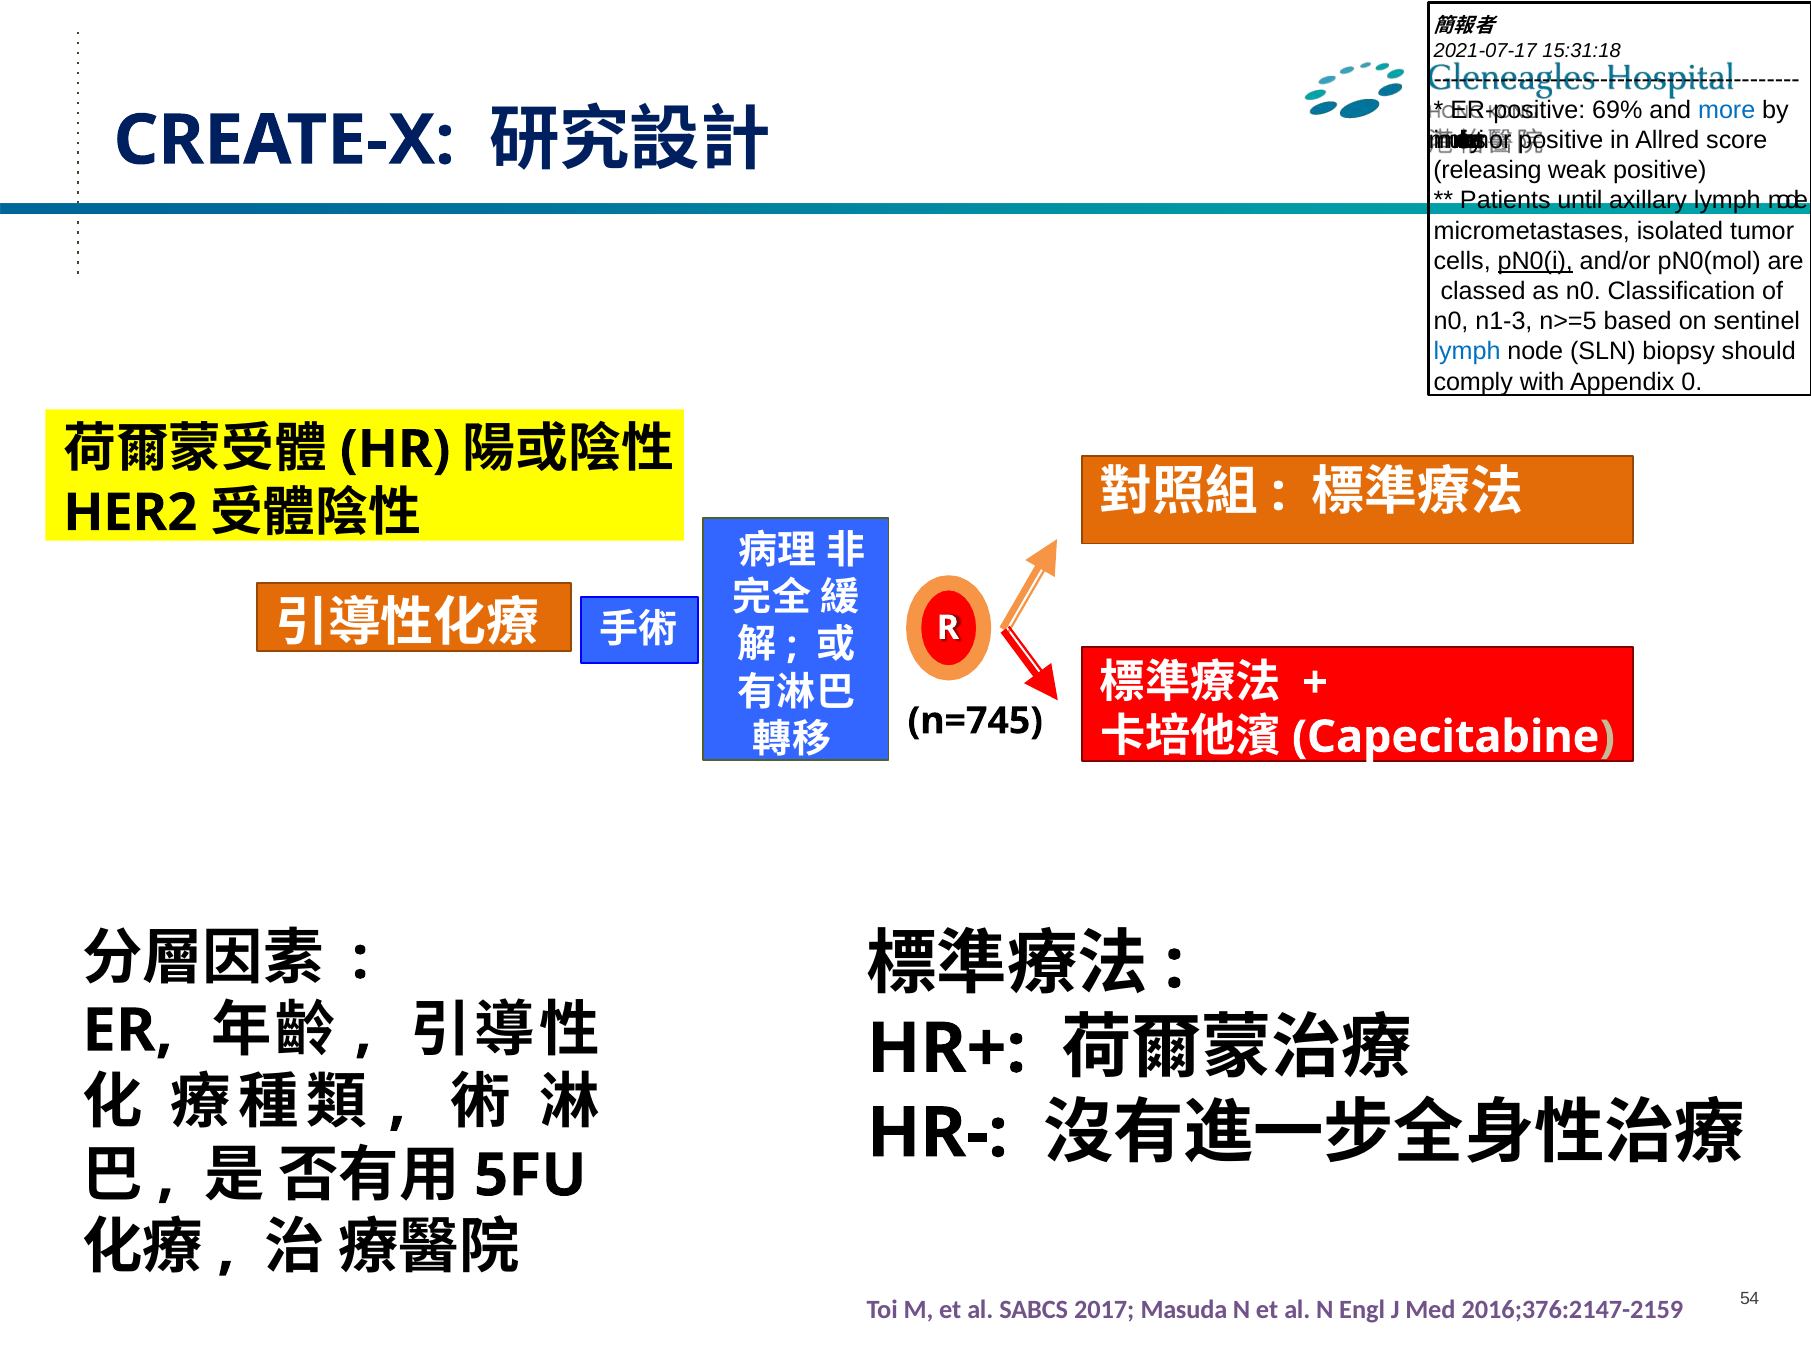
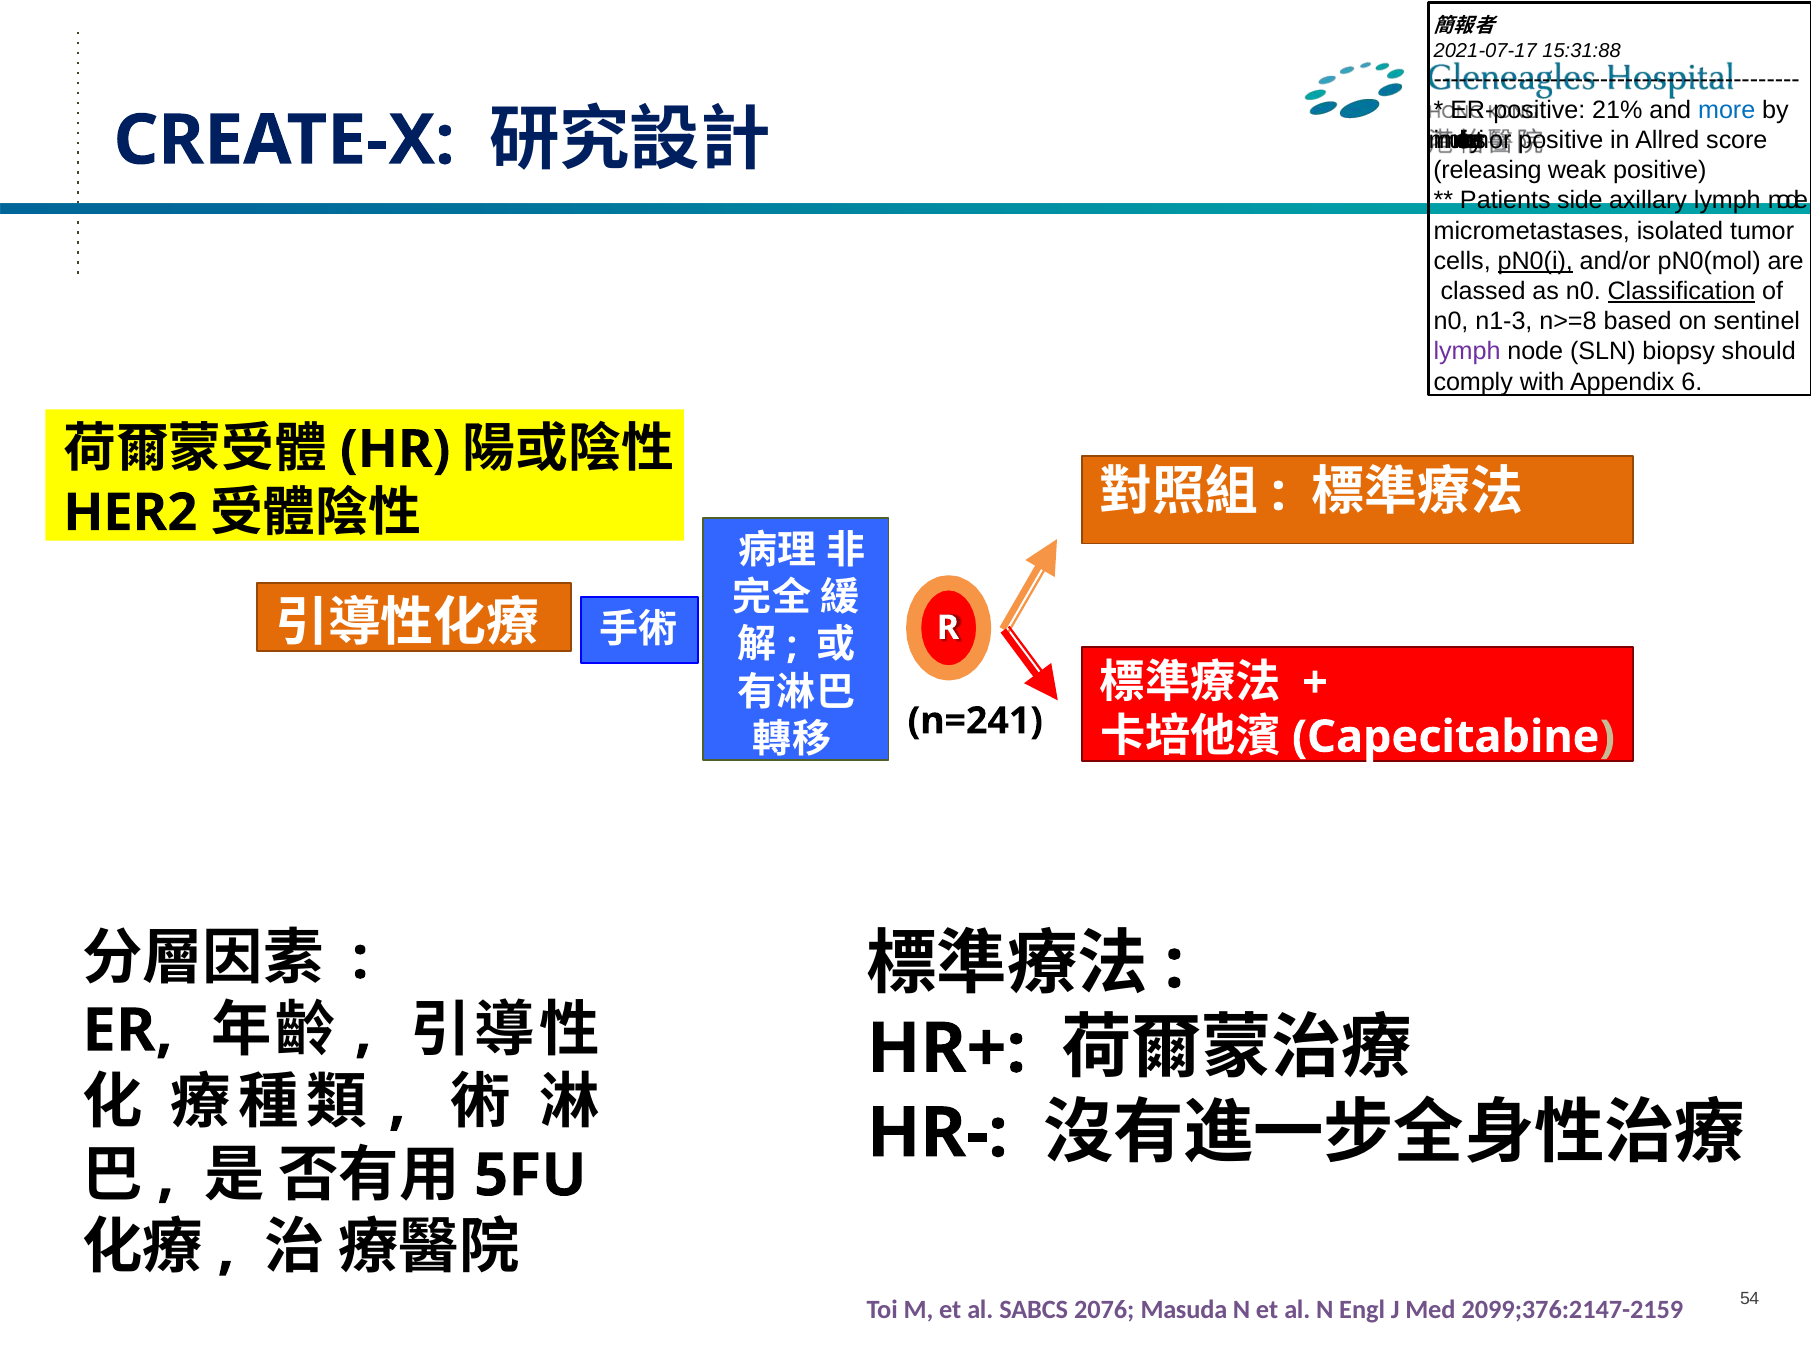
15:31:18: 15:31:18 -> 15:31:88 (1582, 51)
69%: 69% -> 21% (1617, 110)
until: until -> side (1580, 201)
Classification underline: none -> present (1681, 291)
n>=5: n>=5 -> n>=8 (1568, 321)
lymph colour: blue -> purple (1467, 352)
0: 0 -> 6 (1692, 382)
n=745: n=745 -> n=241 (975, 721)
2017: 2017 -> 2076 (1104, 1310)
2016;376:2147-2159: 2016;376:2147-2159 -> 2099;376:2147-2159 (1572, 1310)
